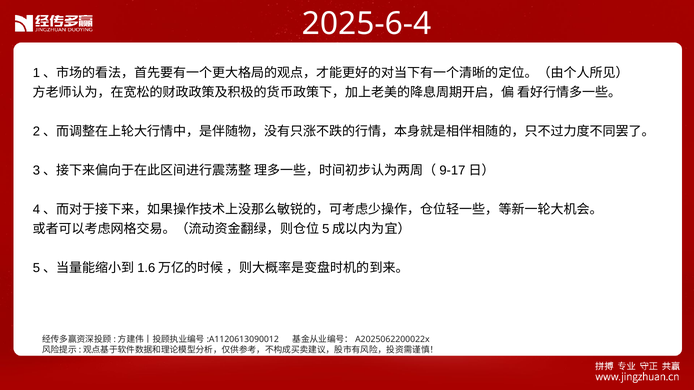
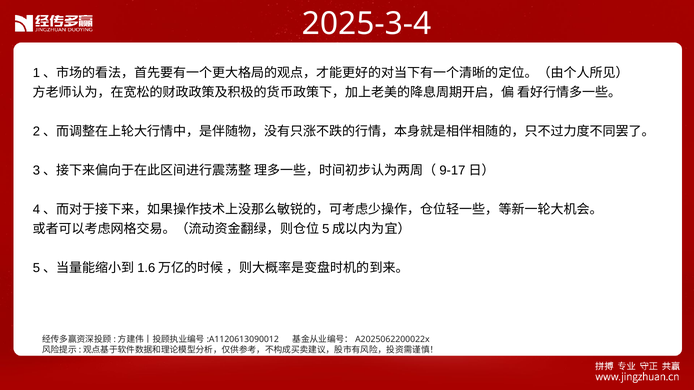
2025-6-4: 2025-6-4 -> 2025-3-4 (367, 24)
